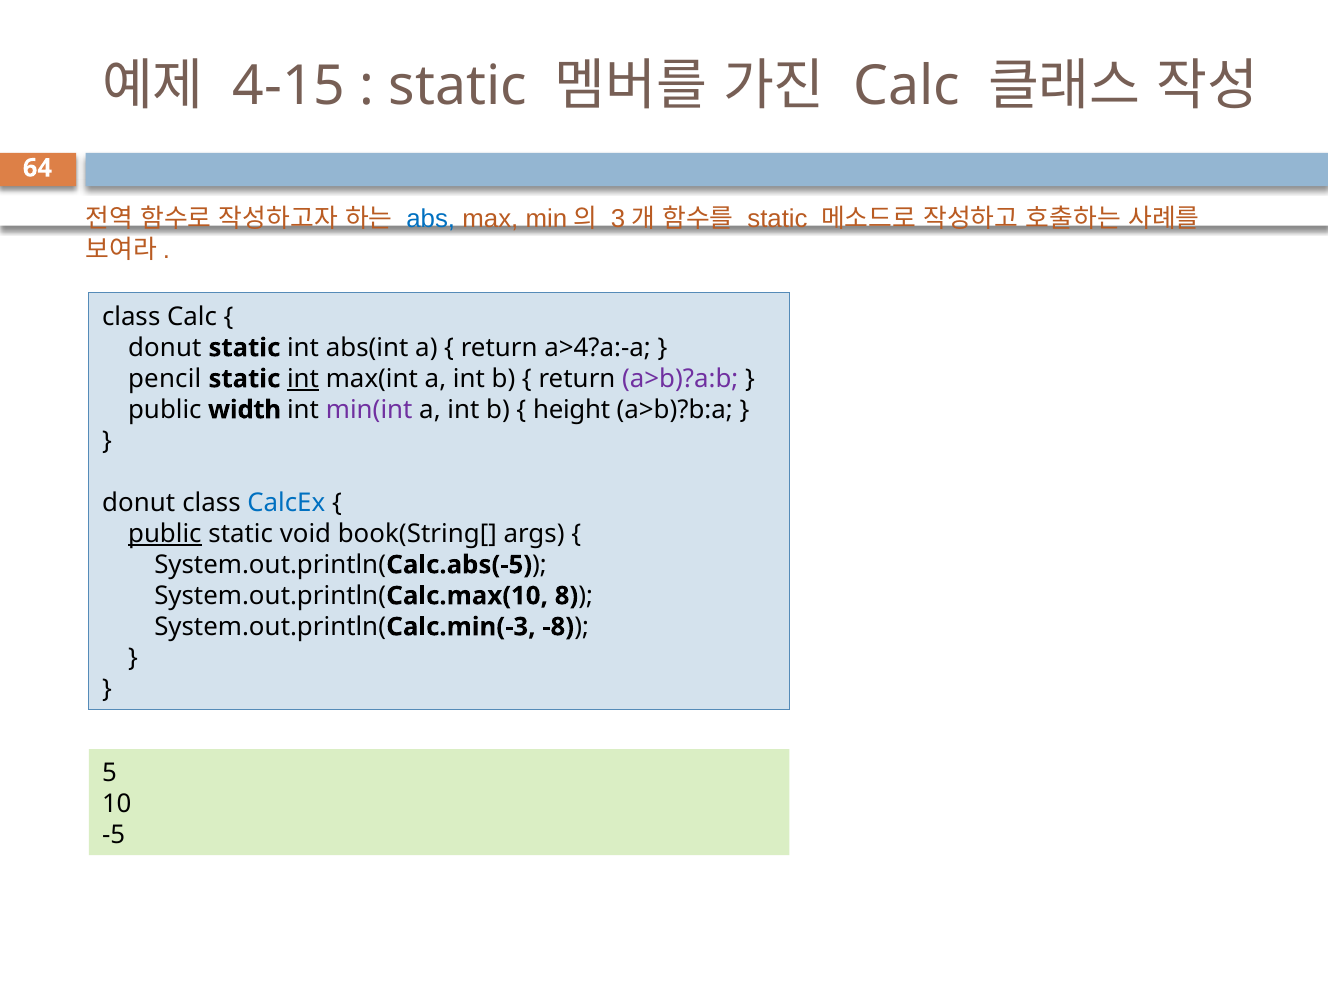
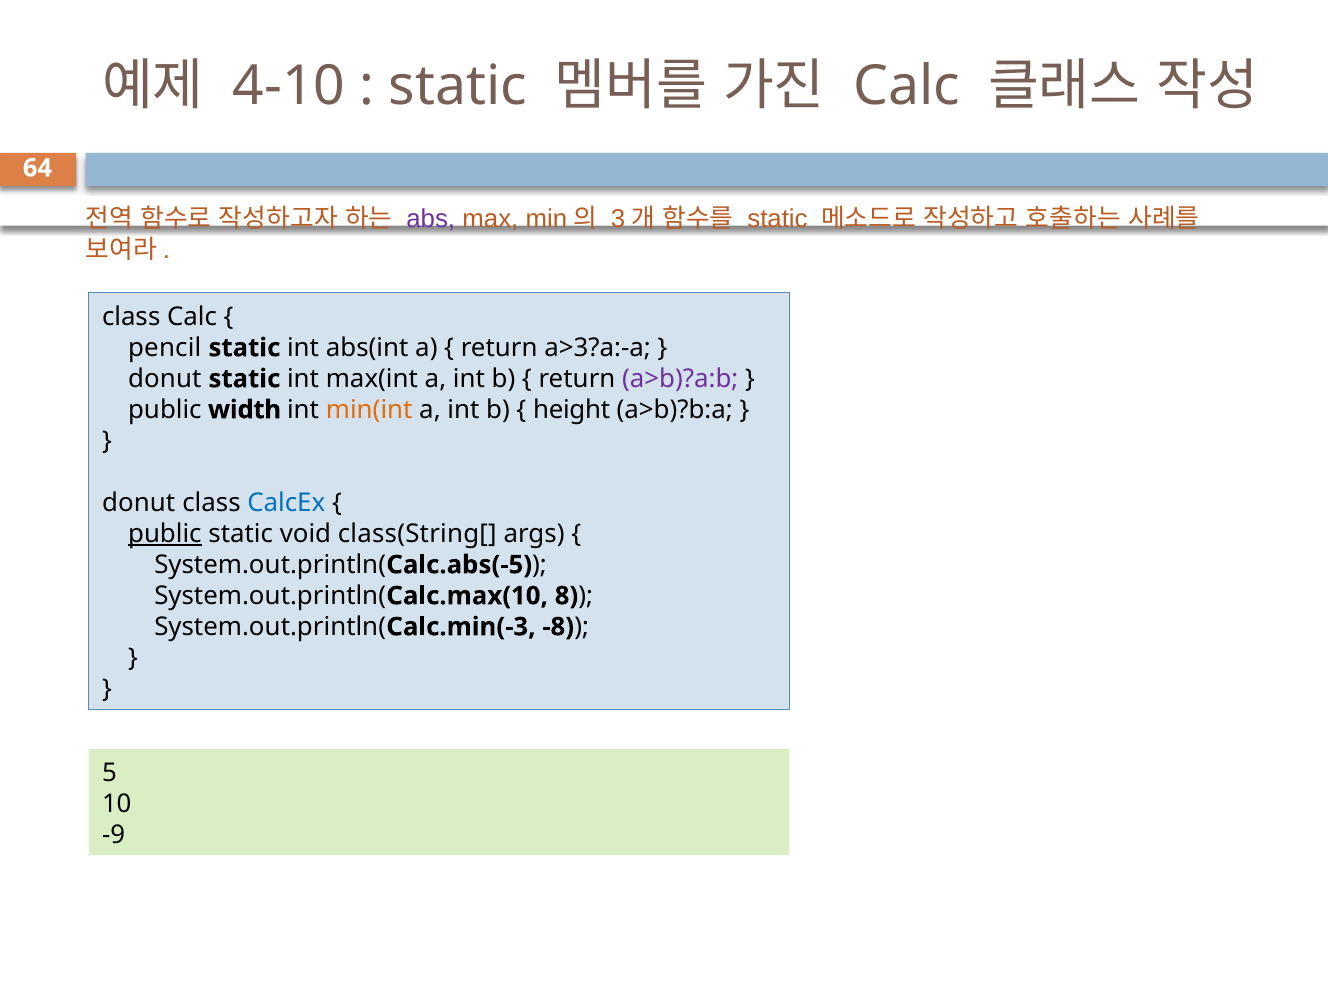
4-15: 4-15 -> 4-10 (289, 86)
abs colour: blue -> purple (431, 218)
donut: donut -> pencil (165, 348)
a>4?a:-a: a>4?a:-a -> a>3?a:-a (598, 348)
pencil: pencil -> donut (165, 379)
int underline: present -> none (303, 379)
min(int colour: purple -> orange (369, 410)
book(String[: book(String[ -> class(String[ (417, 534)
-5: -5 -> -9 (114, 835)
